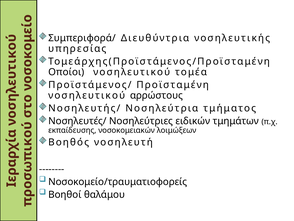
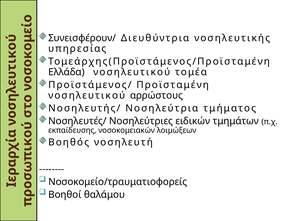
Συμπεριφορά/: Συμπεριφορά/ -> Συνεισφέρουν/ (82, 38)
Οποίοι: Οποίοι -> Ελλάδα (66, 72)
